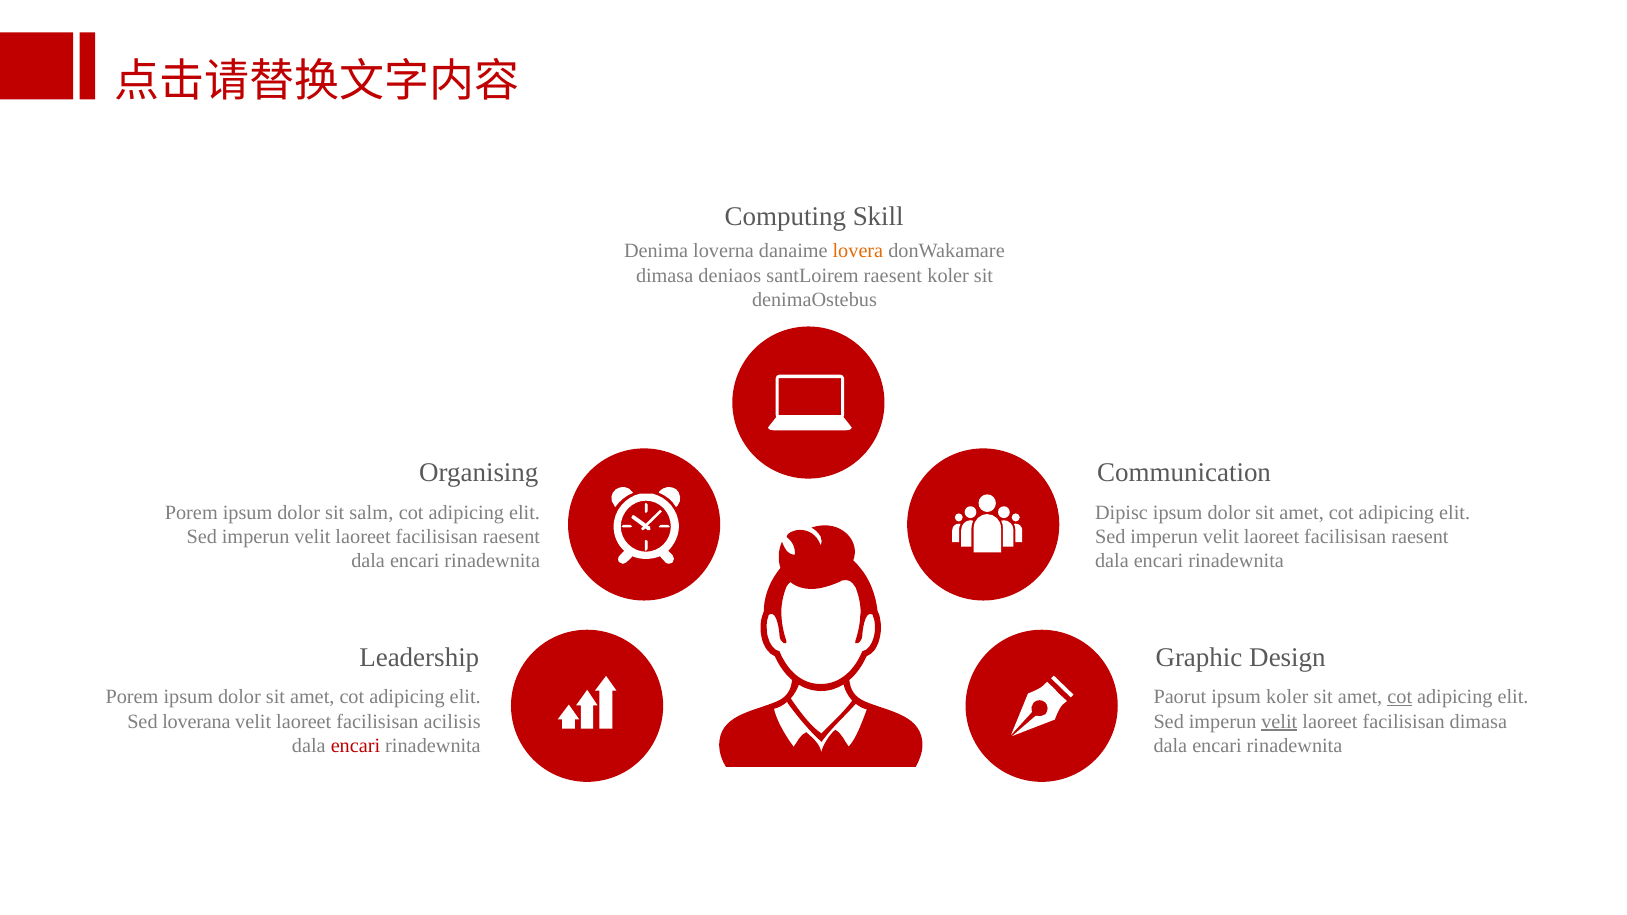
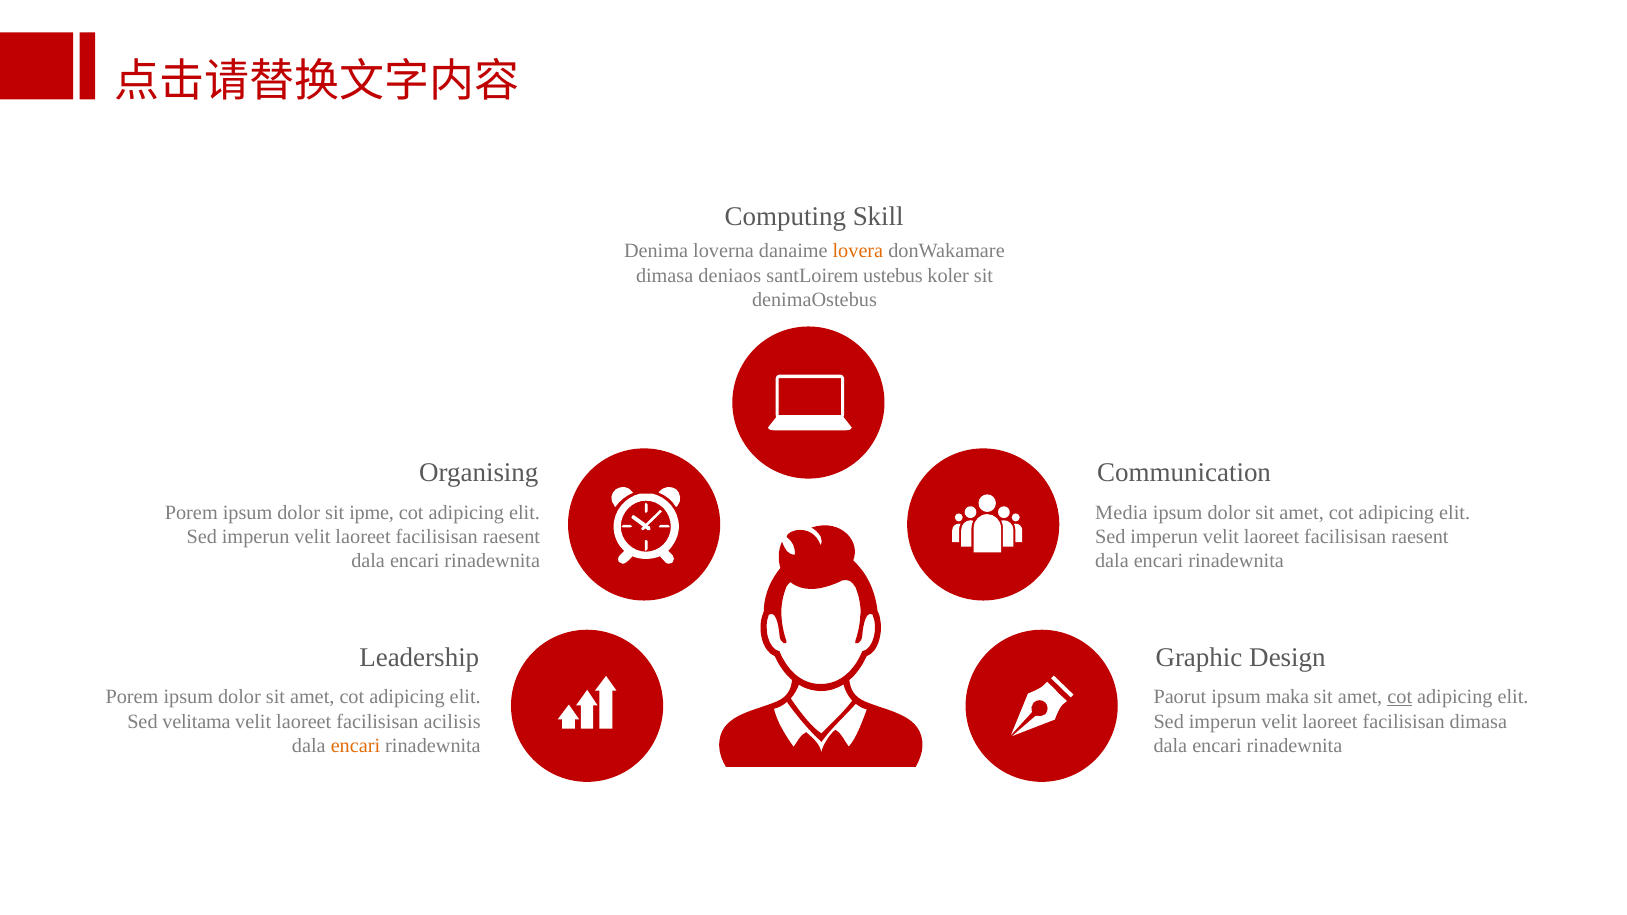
santLoirem raesent: raesent -> ustebus (893, 276)
salm: salm -> ipme (372, 512)
Dipisc: Dipisc -> Media (1121, 512)
ipsum koler: koler -> maka (1287, 697)
loverana: loverana -> velitama (196, 721)
velit underline: present -> none (1279, 721)
encari colour: red -> orange (355, 746)
